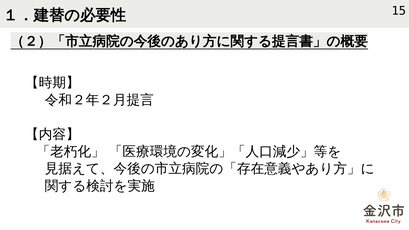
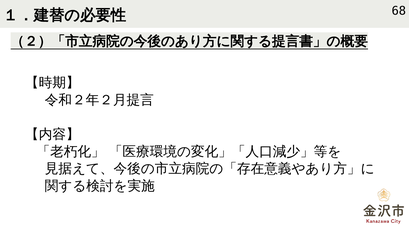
15: 15 -> 68 (399, 11)
